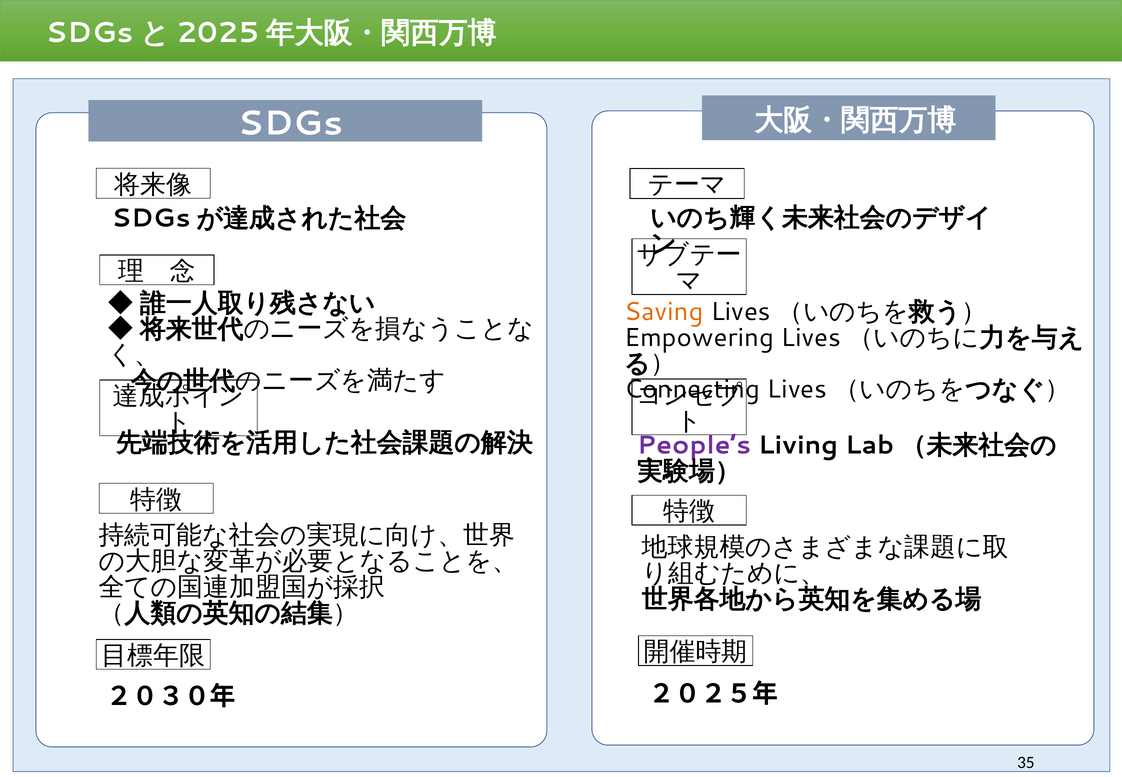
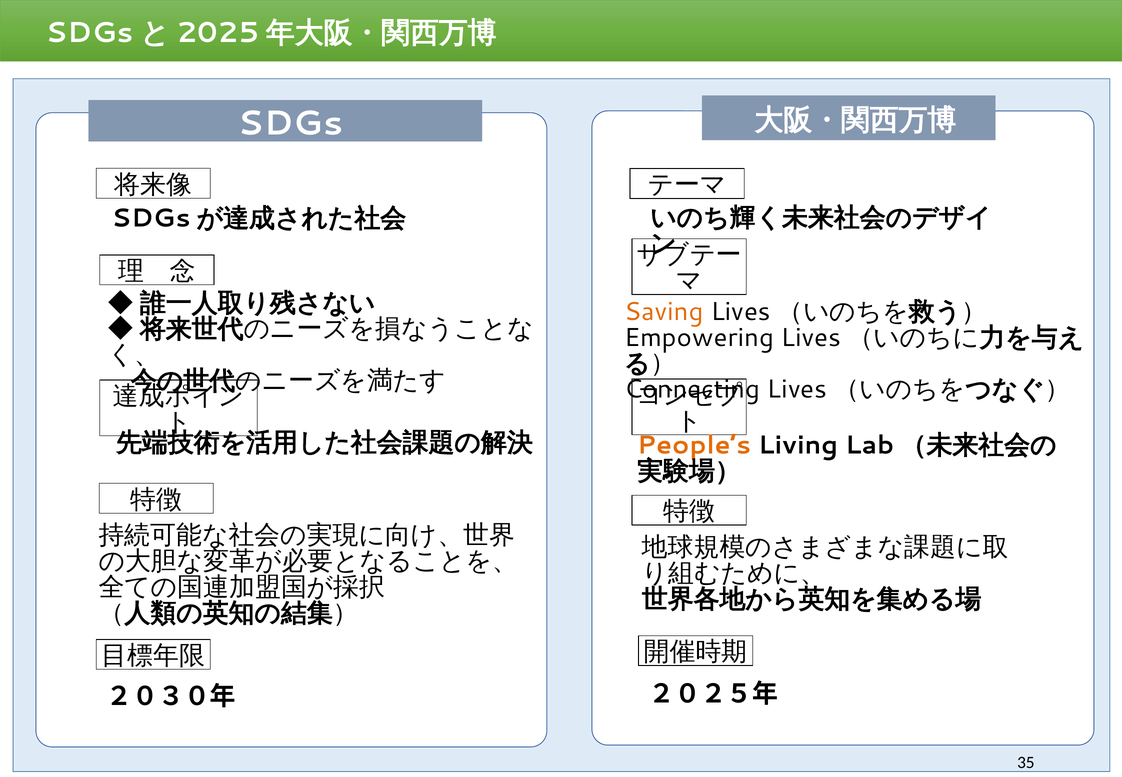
People’s colour: purple -> orange (694, 445)
